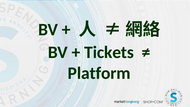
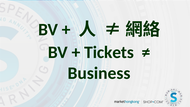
Platform: Platform -> Business (99, 73)
